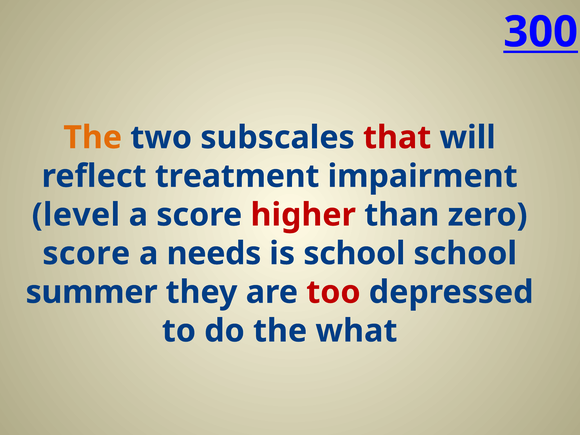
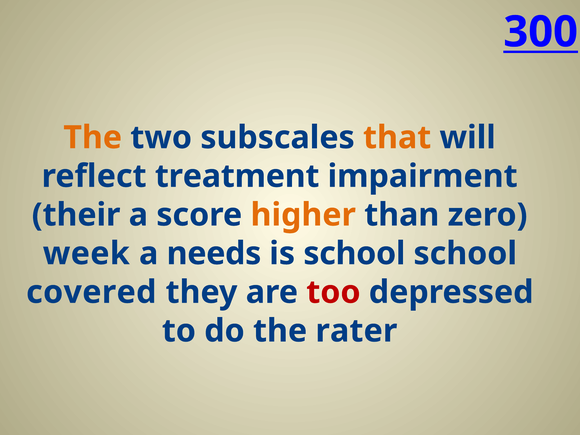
that colour: red -> orange (397, 138)
level: level -> their (76, 215)
higher colour: red -> orange (303, 215)
score: score -> week (86, 254)
summer: summer -> covered (91, 292)
what: what -> rater (356, 331)
